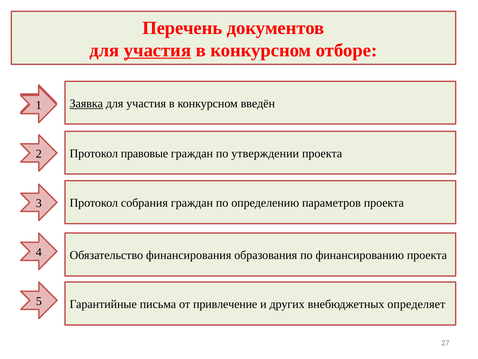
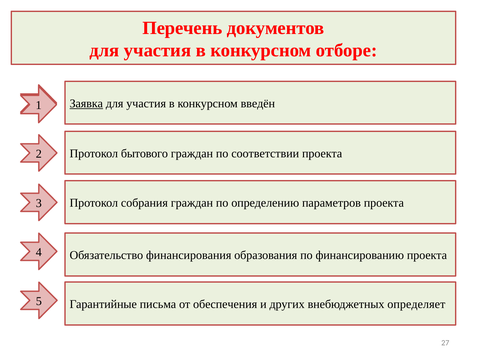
участия underline: present -> none (158, 50)
правовые: правовые -> бытового (144, 153)
утверждении: утверждении -> соответствии (265, 153)
привлечение: привлечение -> обеспечения (225, 304)
